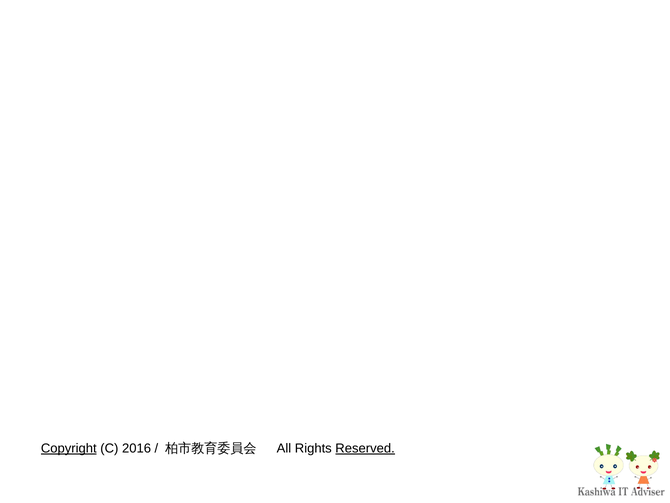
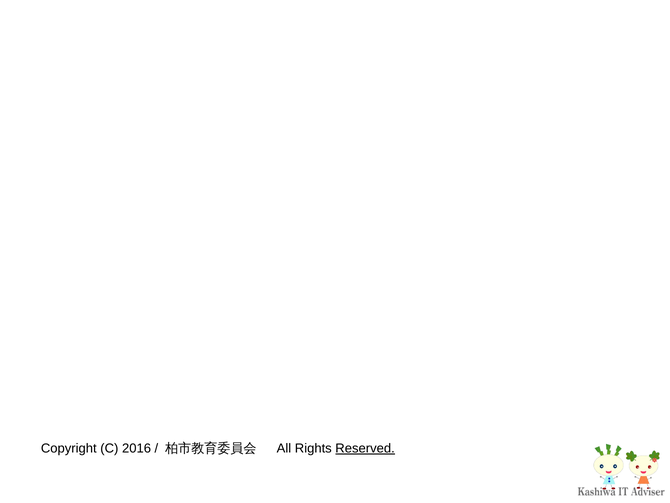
Copyright underline: present -> none (69, 448)
